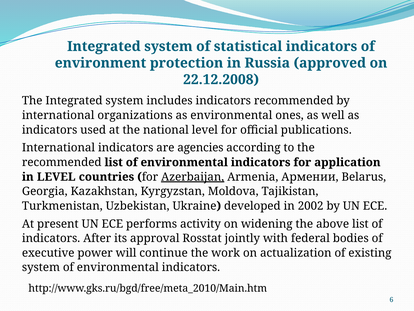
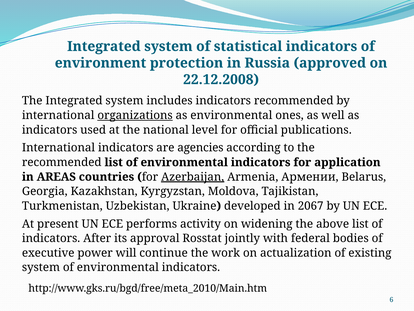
organizations underline: none -> present (135, 115)
in LEVEL: LEVEL -> AREAS (56, 177)
2002: 2002 -> 2067 (311, 206)
